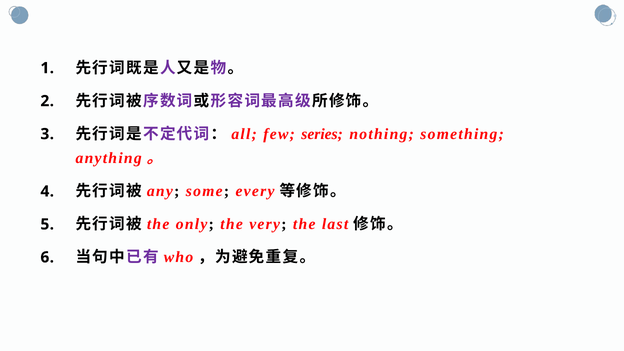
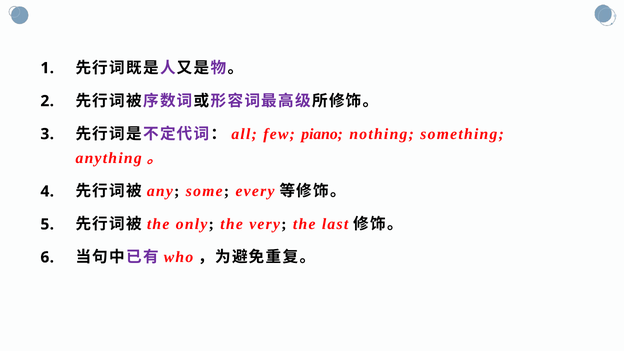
series: series -> piano (322, 134)
